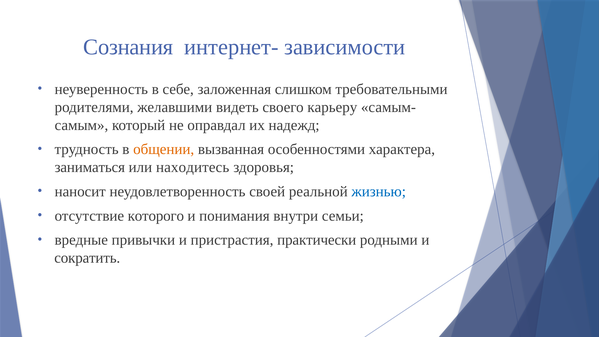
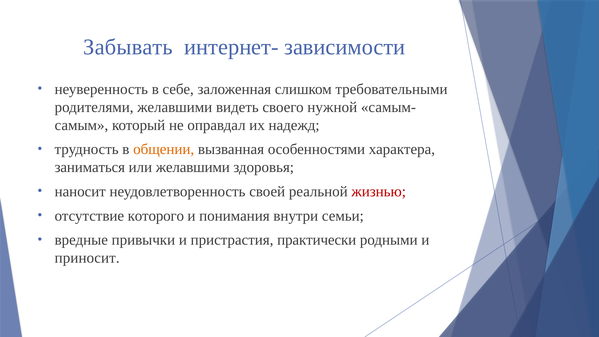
Сознания: Сознания -> Забывать (128, 47)
карьеру: карьеру -> нужной (332, 107)
или находитесь: находитесь -> желавшими (193, 167)
жизнью colour: blue -> red (379, 192)
сократить: сократить -> приносит (87, 258)
